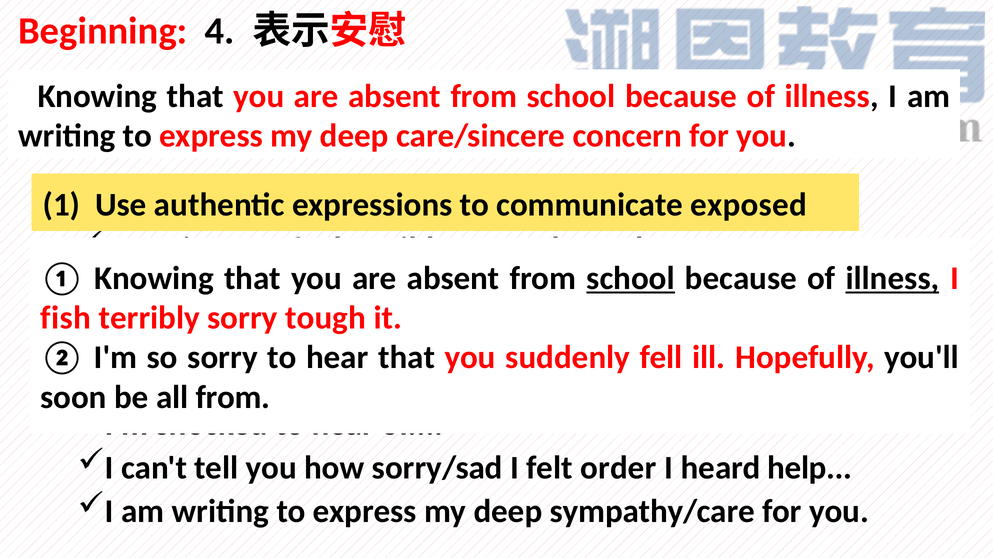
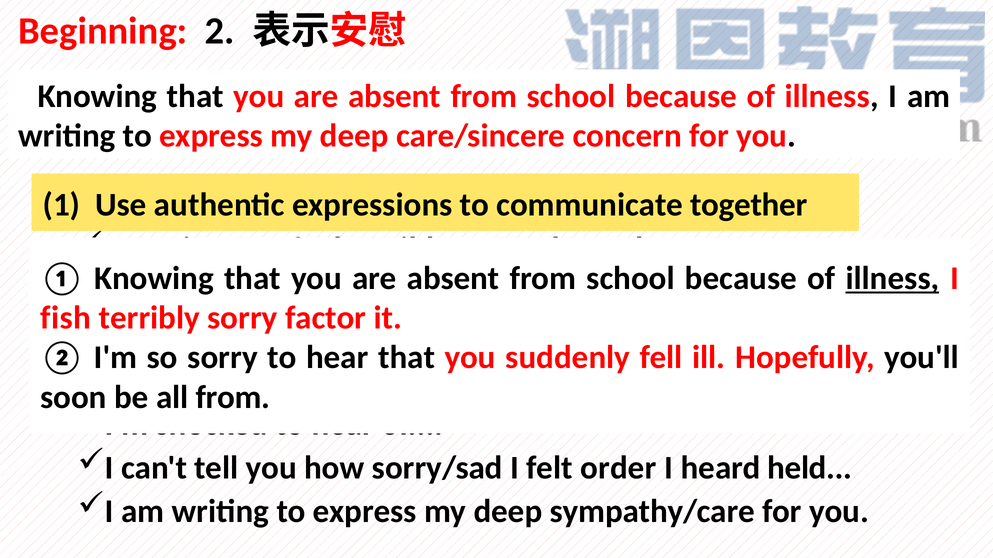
4: 4 -> 2 (220, 31)
exposed: exposed -> together (749, 205)
school underline: present -> none (631, 278)
tough: tough -> factor (326, 318)
help: help -> held (810, 468)
